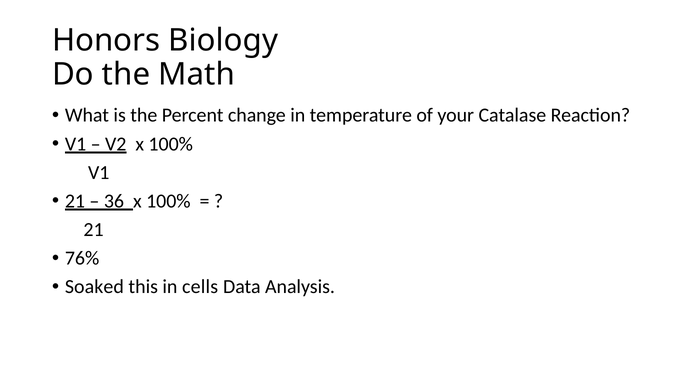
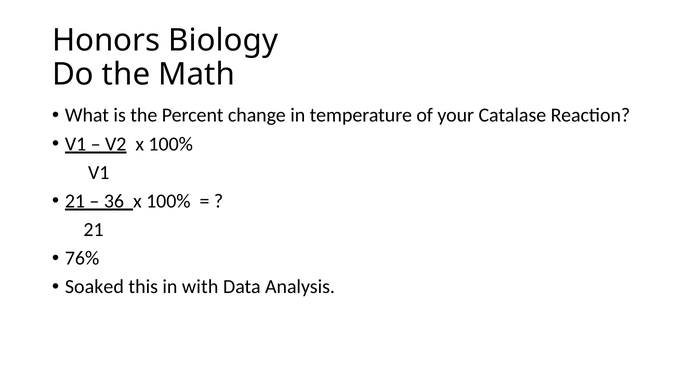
cells: cells -> with (200, 287)
